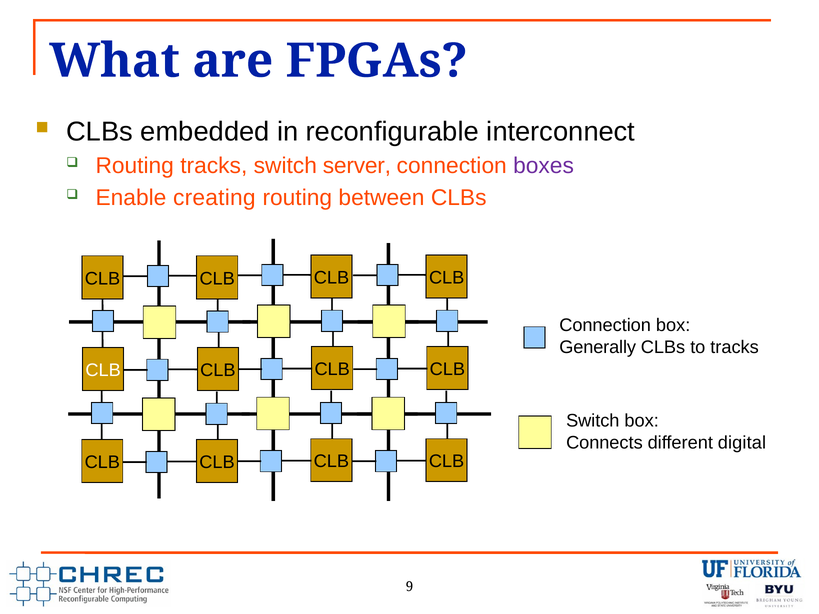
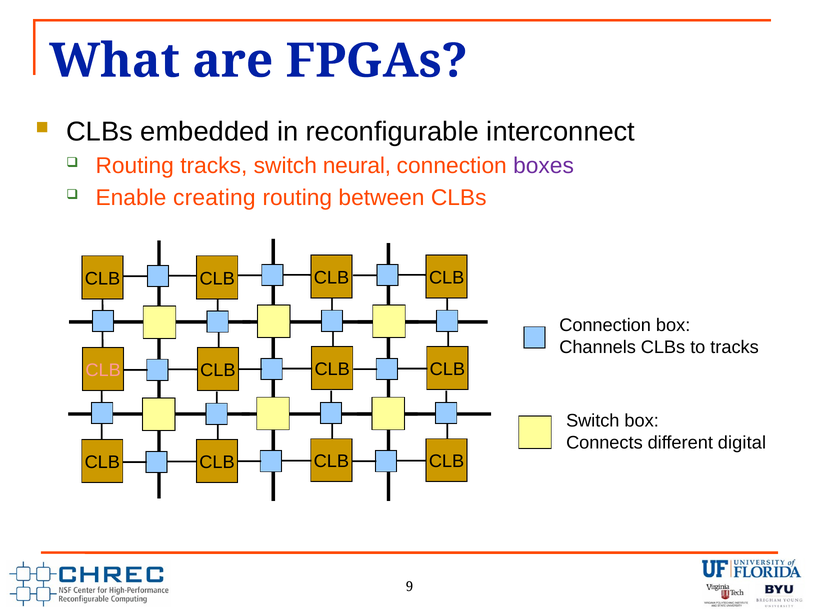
server: server -> neural (357, 166)
Generally: Generally -> Channels (598, 347)
CLB colour: white -> pink (103, 370)
